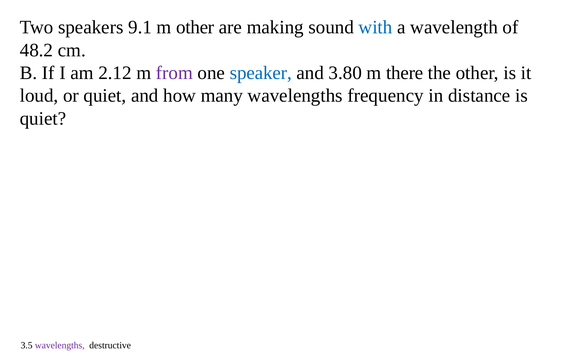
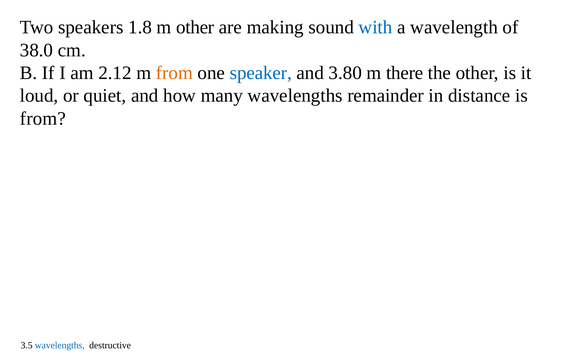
9.1: 9.1 -> 1.8 (140, 27)
48.2: 48.2 -> 38.0 (36, 50)
from colour: purple -> orange (174, 73)
frequency: frequency -> remainder (386, 96)
quiet: quiet -> from (43, 119)
wavelengths colour: purple -> blue (60, 346)
